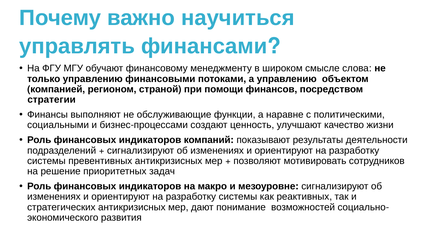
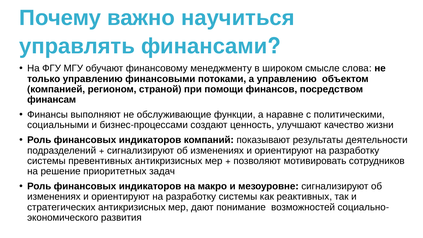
стратегии: стратегии -> финансам (52, 100)
